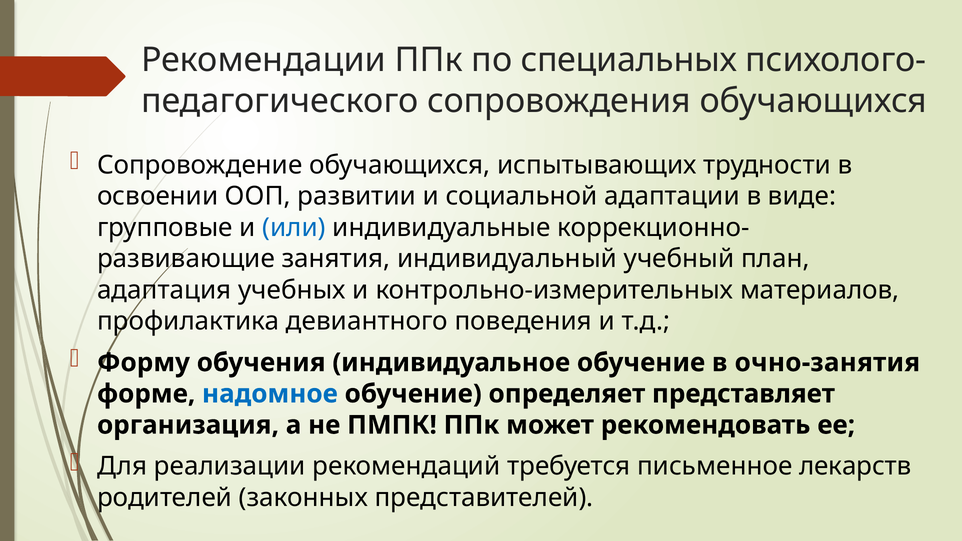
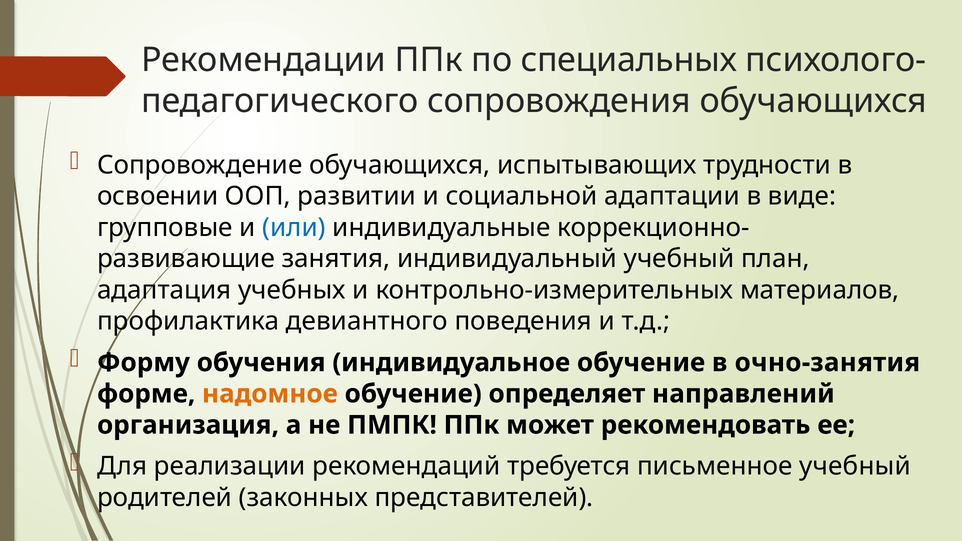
надомное colour: blue -> orange (270, 394)
представляет: представляет -> направлений (743, 394)
письменное лекарств: лекарств -> учебный (855, 466)
